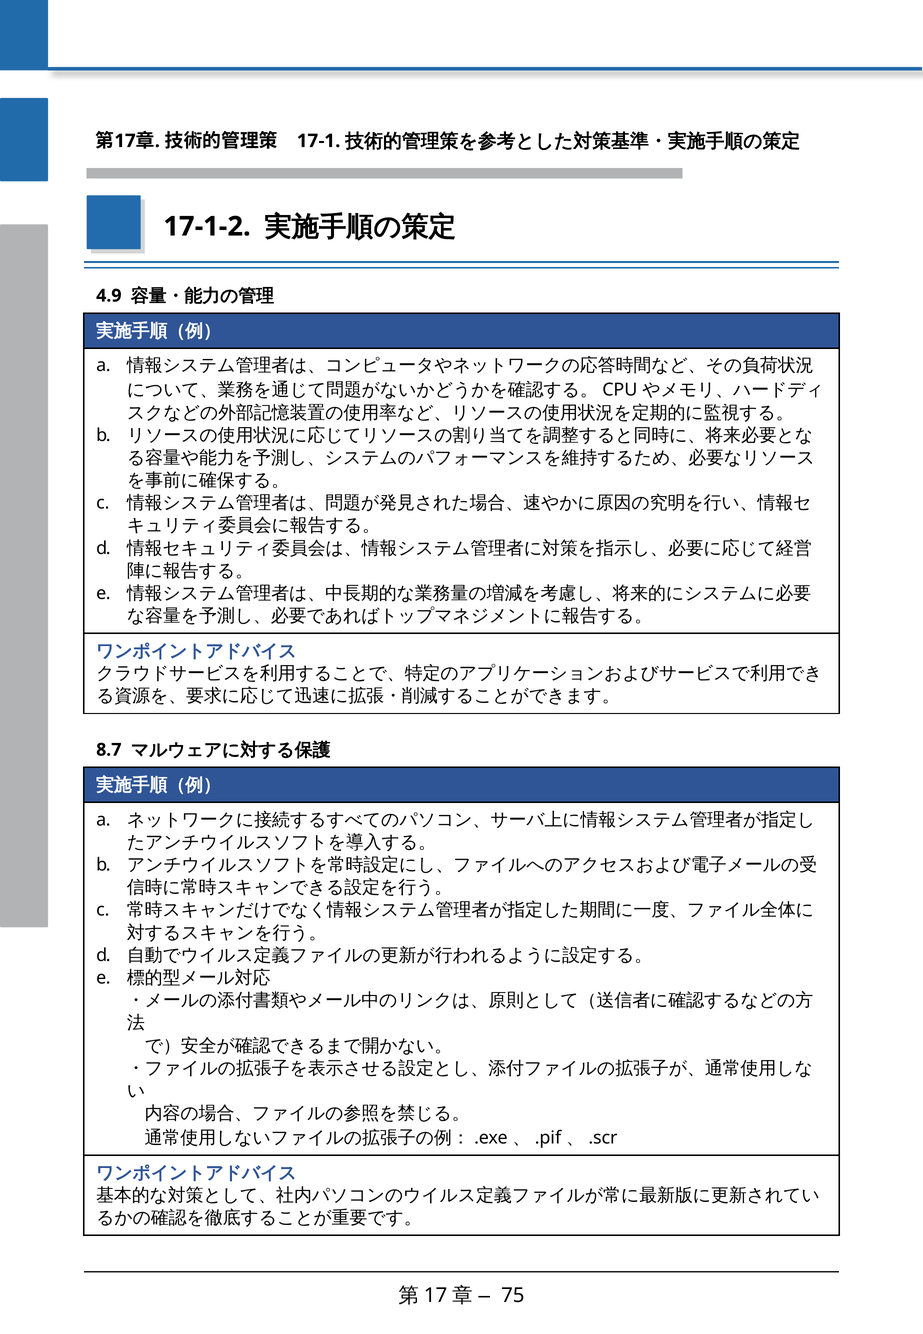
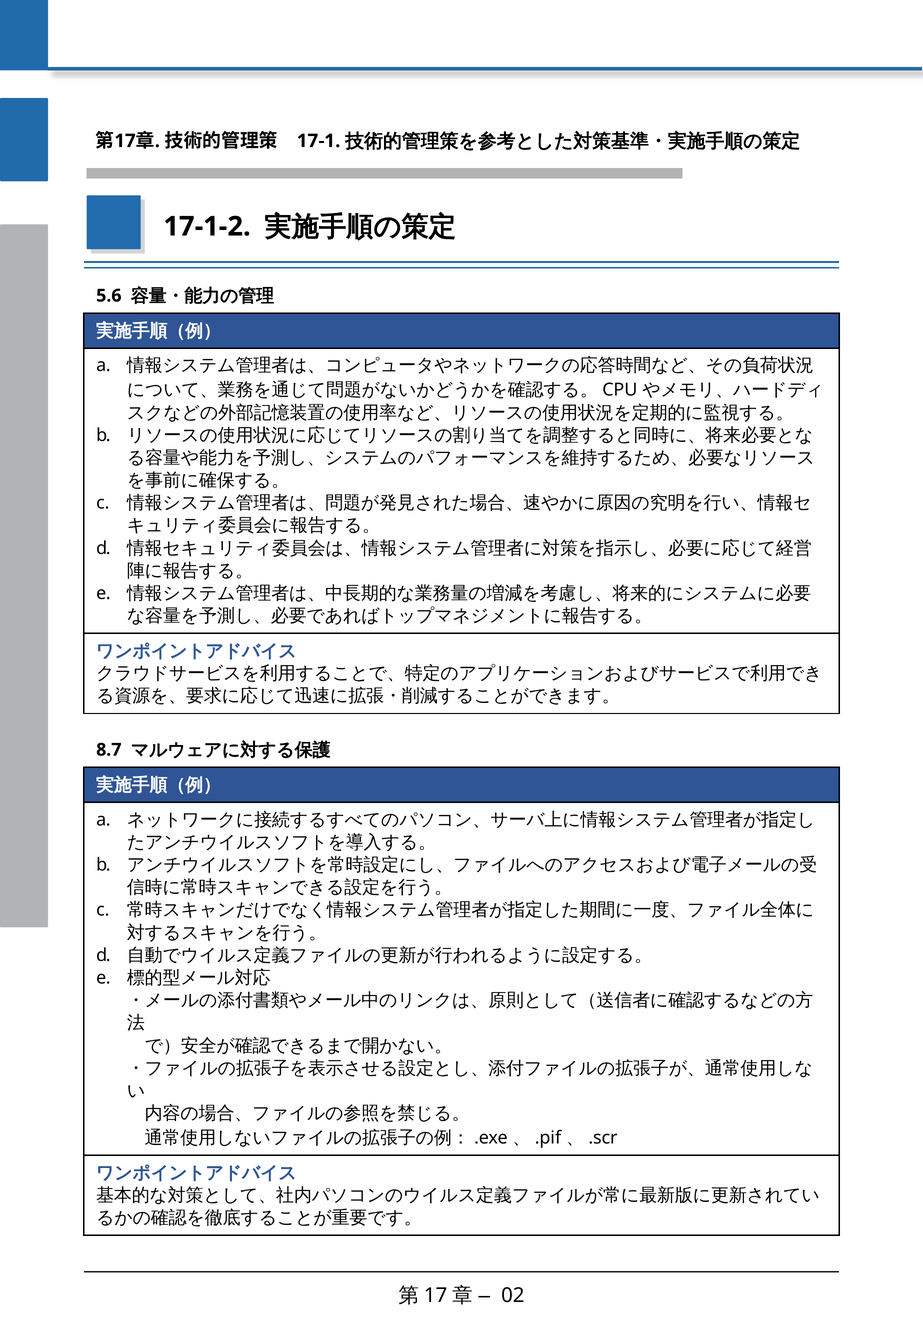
4.9: 4.9 -> 5.6 (109, 296)
75: 75 -> 02 (513, 1294)
